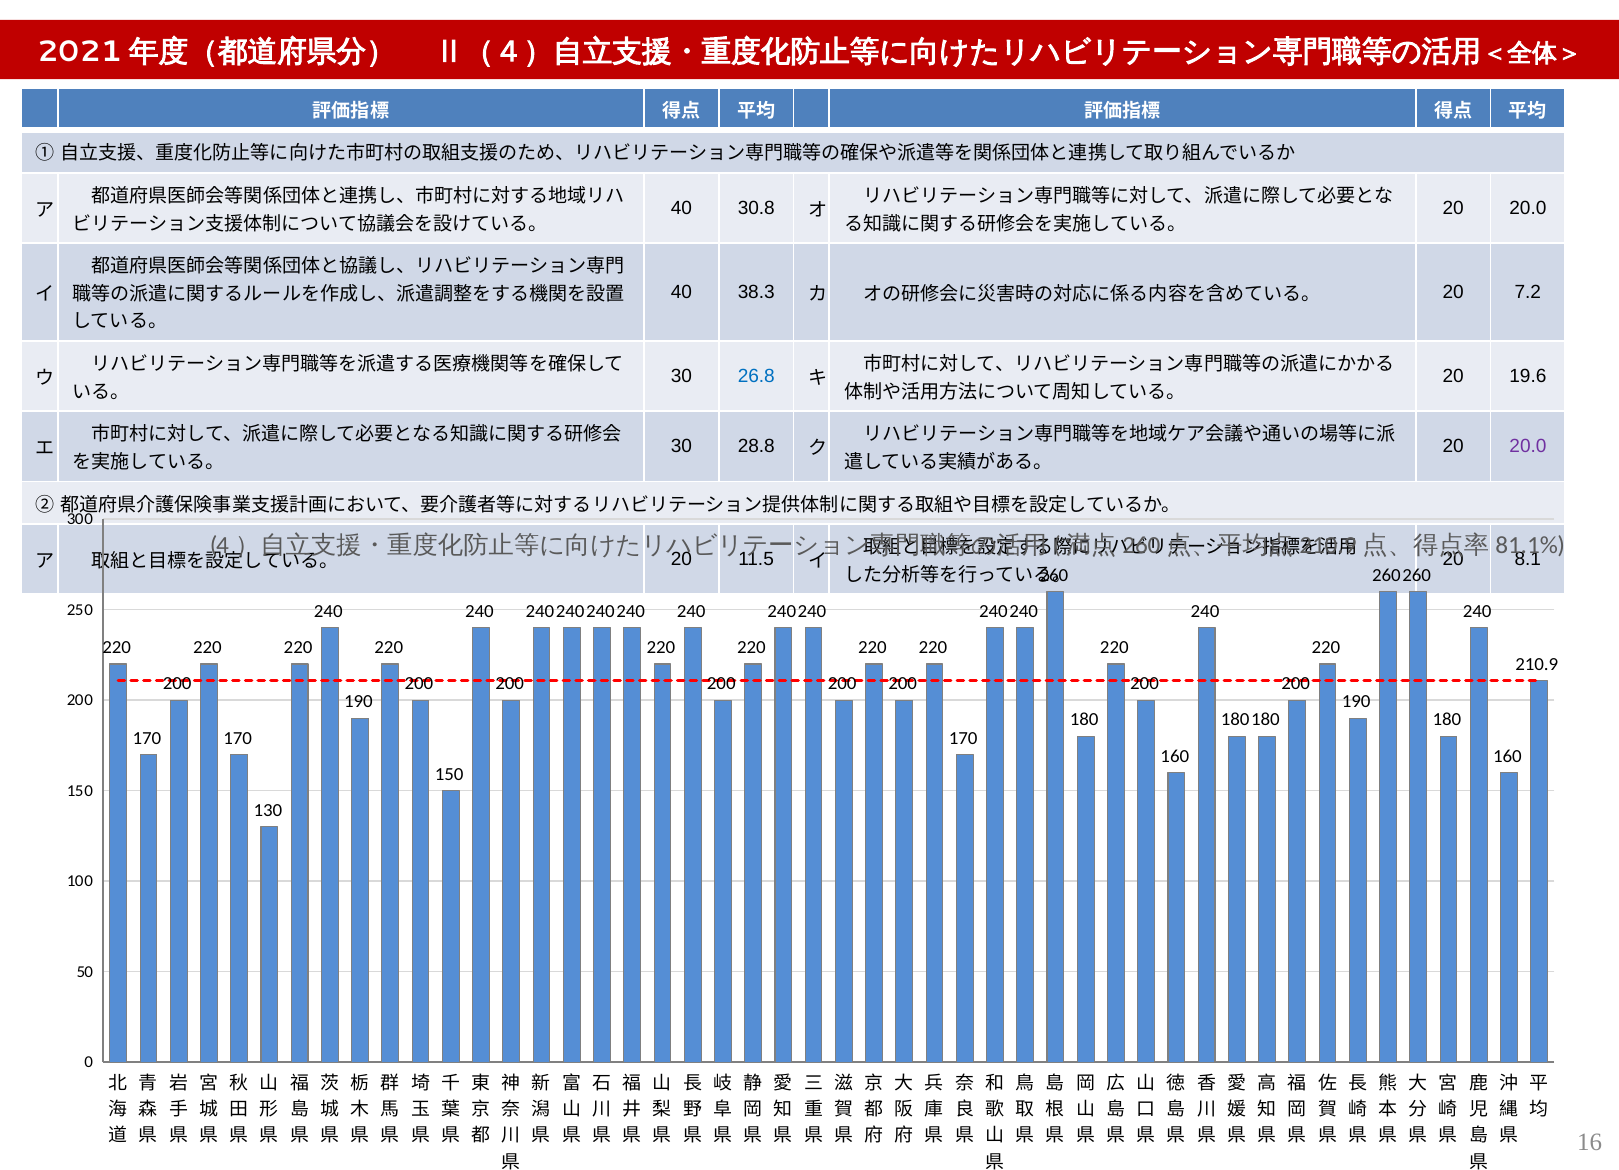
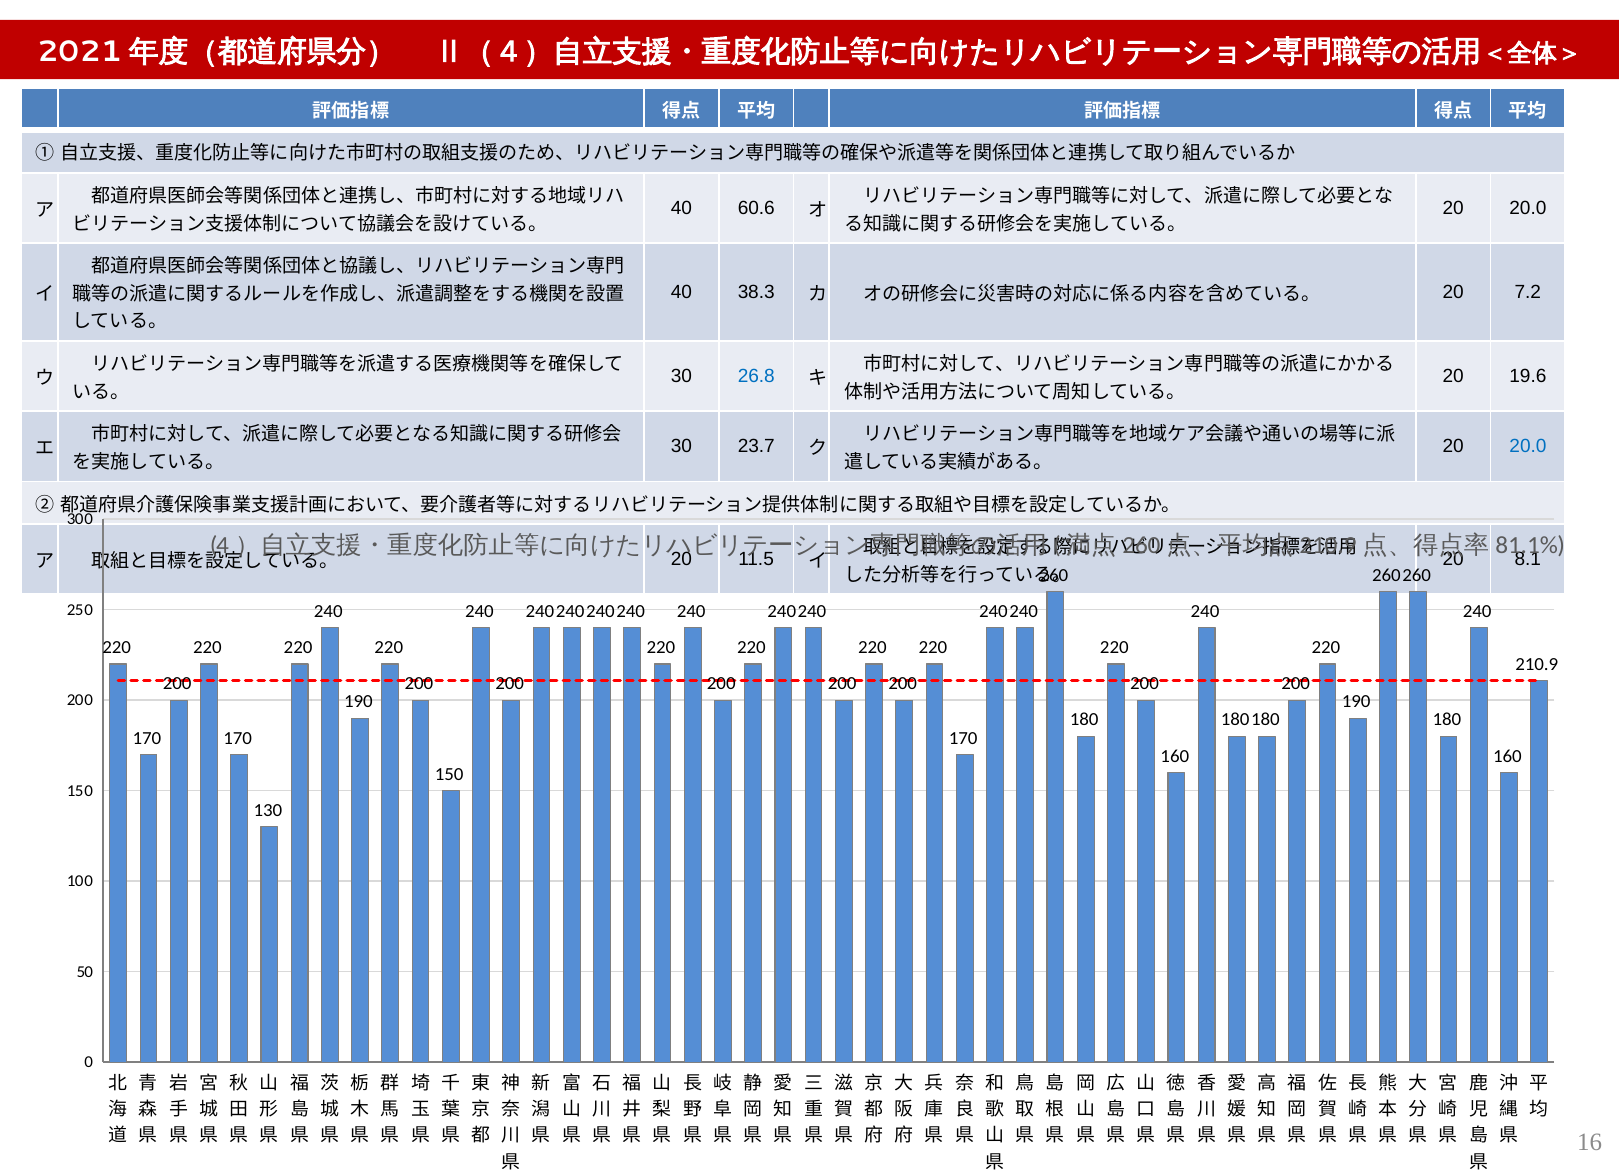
30.8: 30.8 -> 60.6 (756, 208)
28.8: 28.8 -> 23.7 (756, 446)
20.0 colour: purple -> blue (1528, 446)
